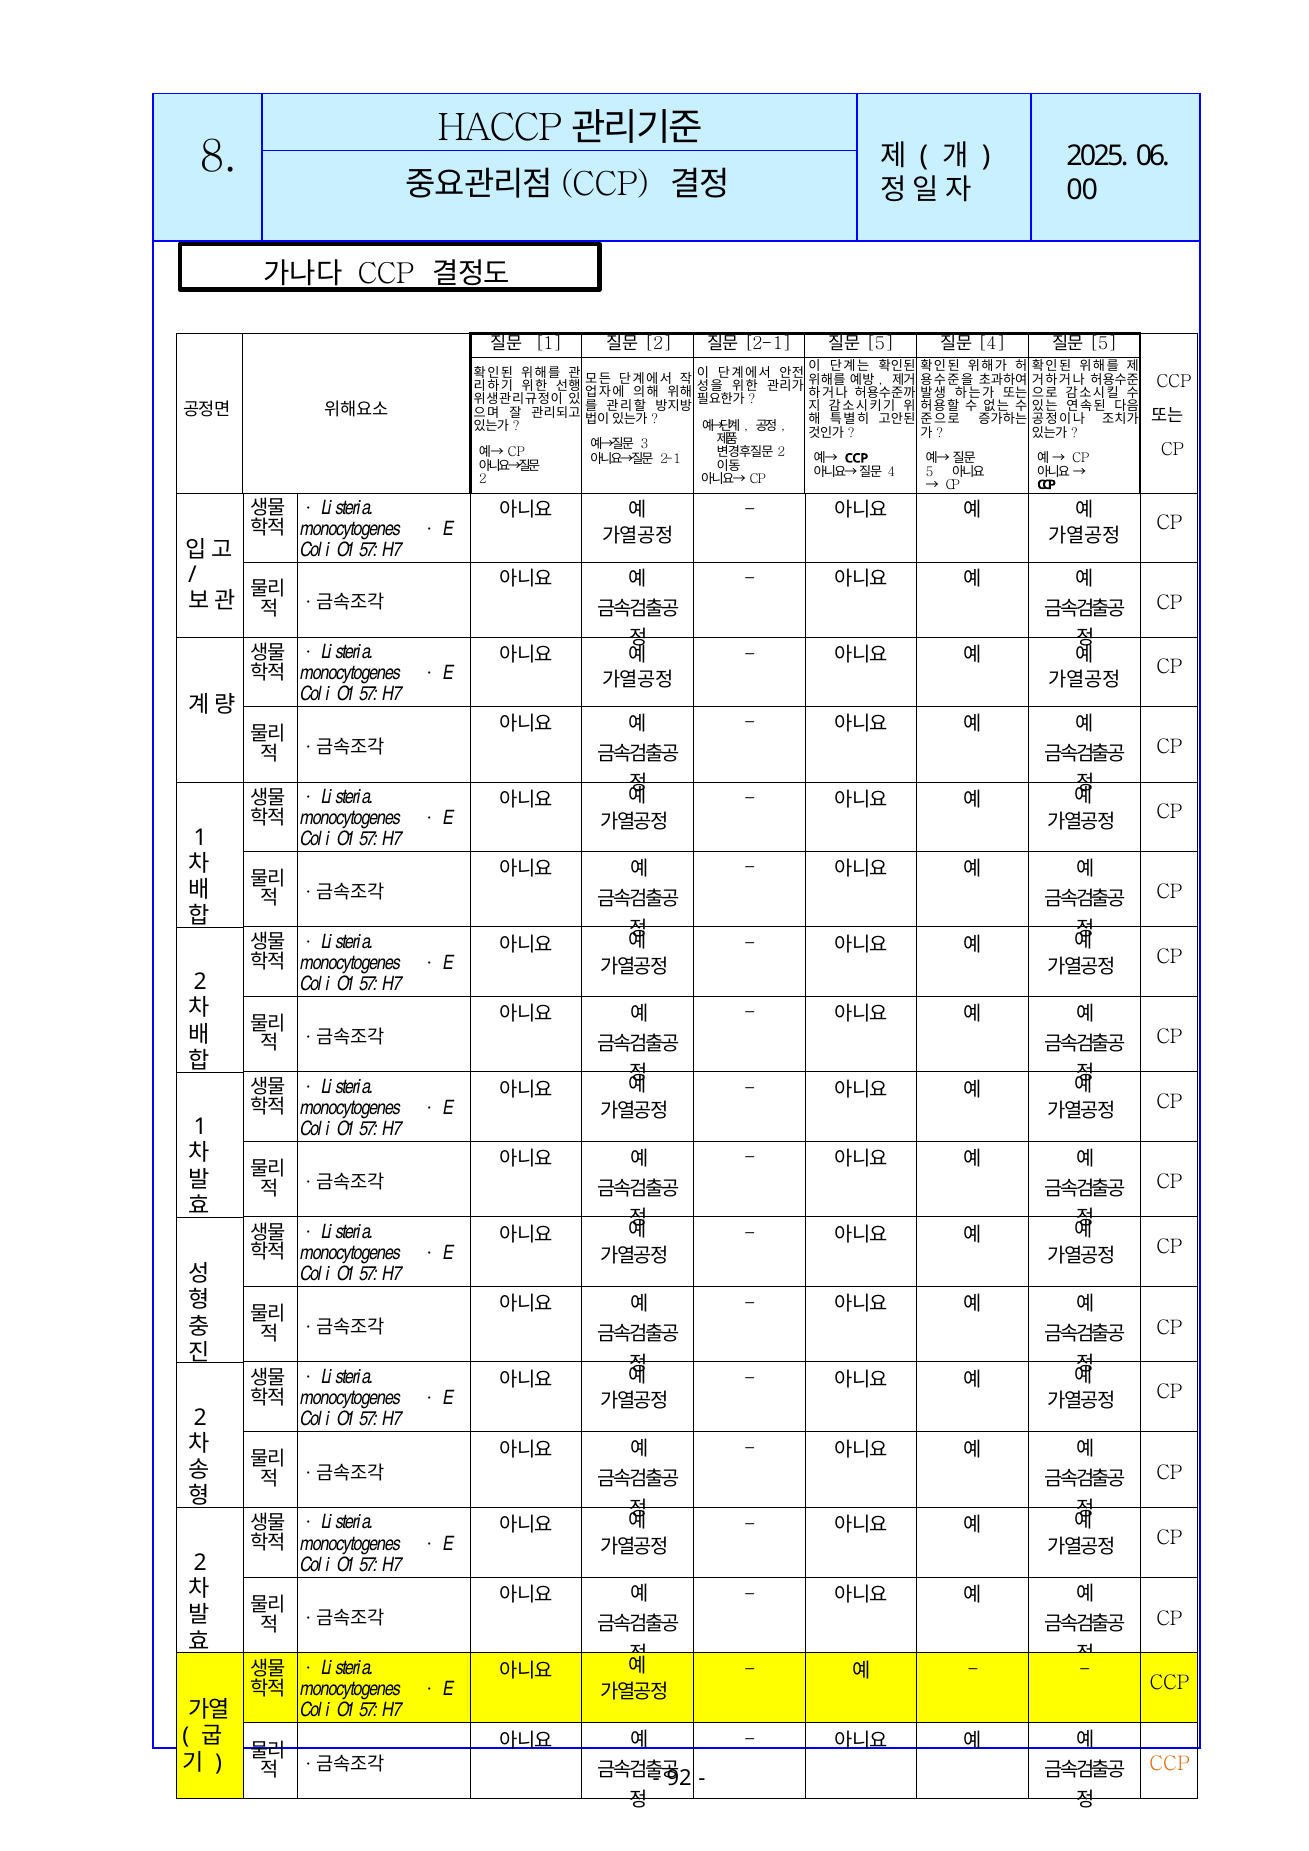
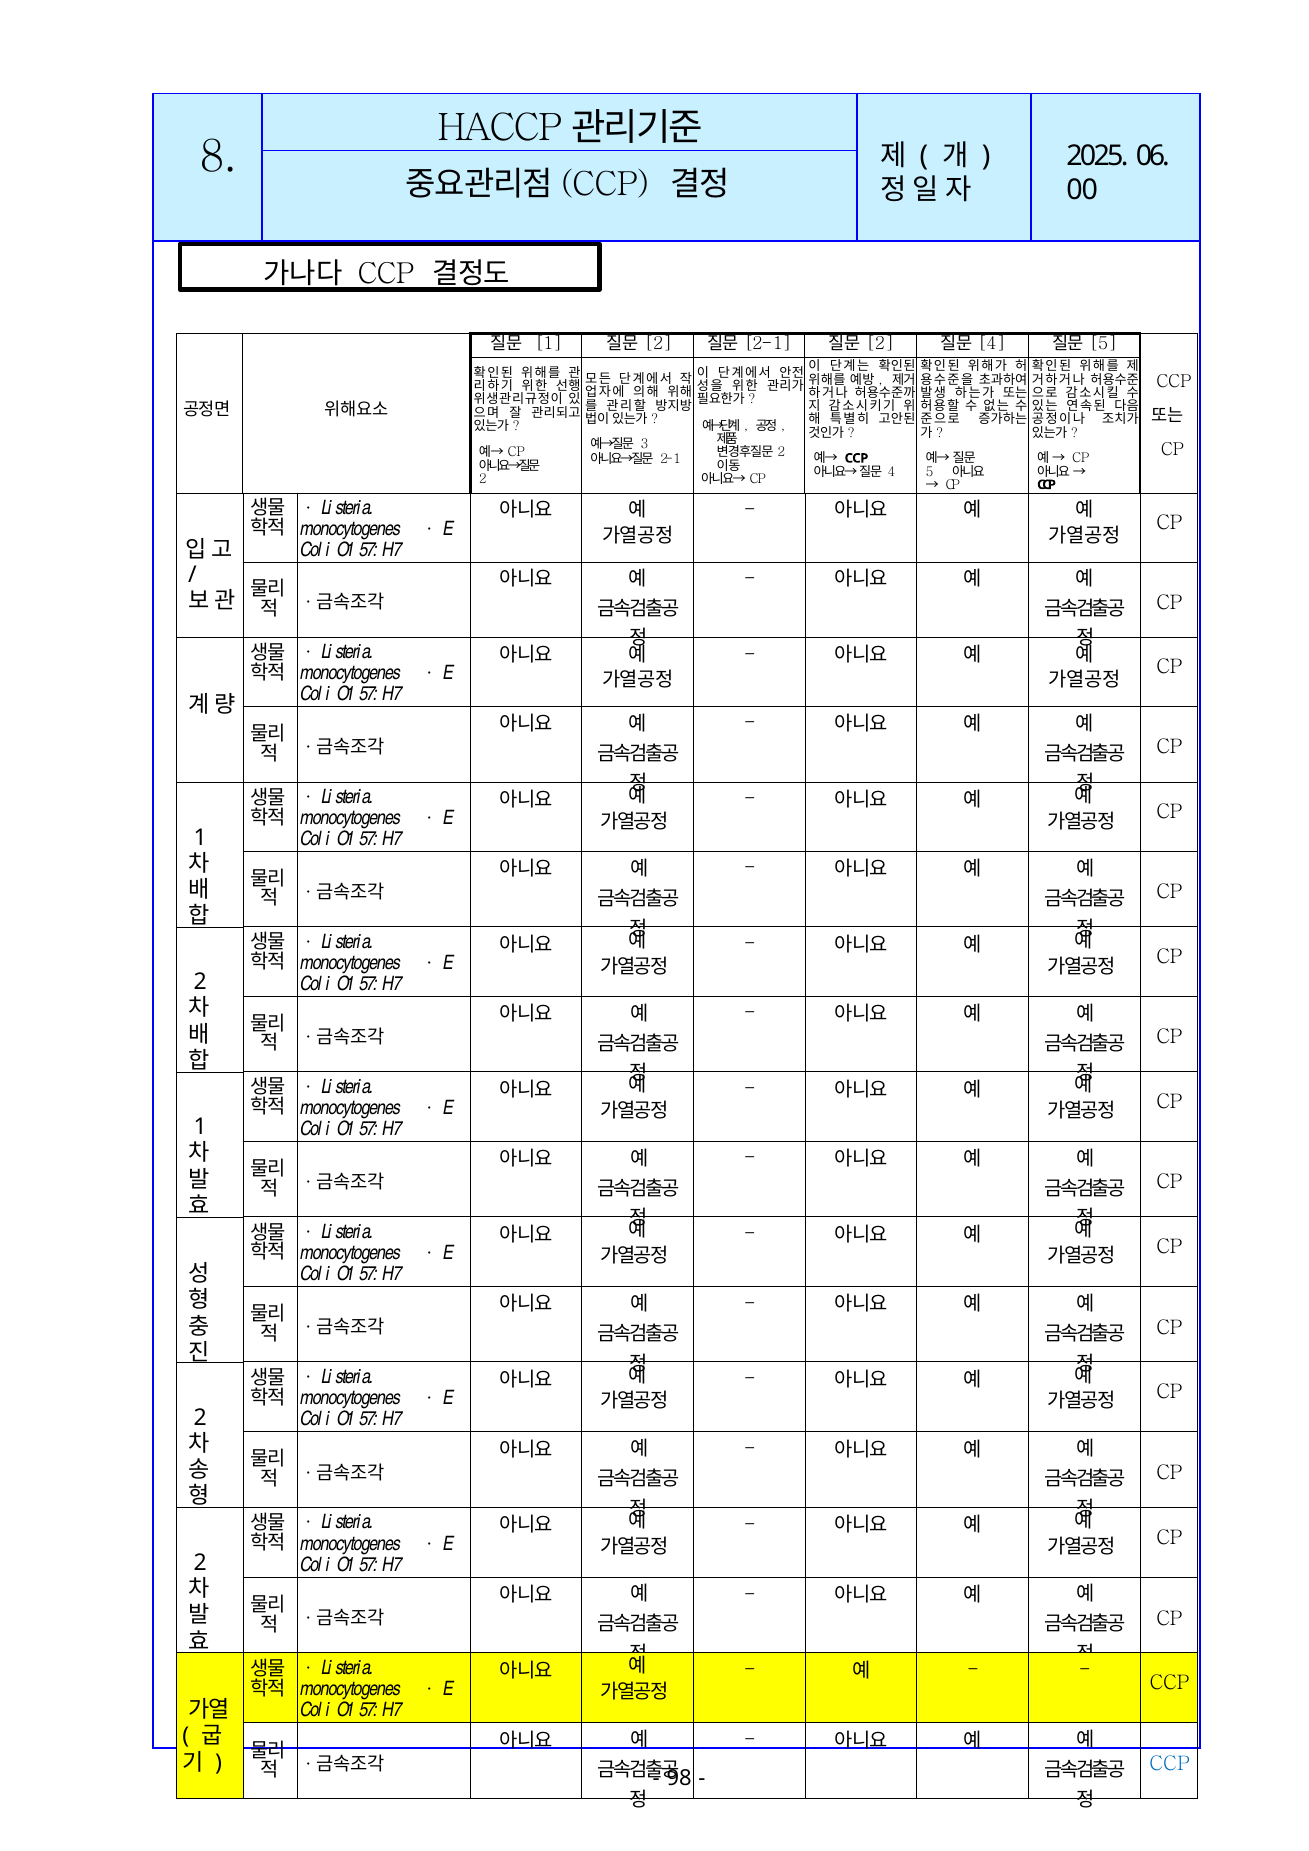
5: 5 -> 2 (880, 344)
CCP colour: orange -> blue (1170, 1764)
92: 92 -> 98 (679, 1777)
